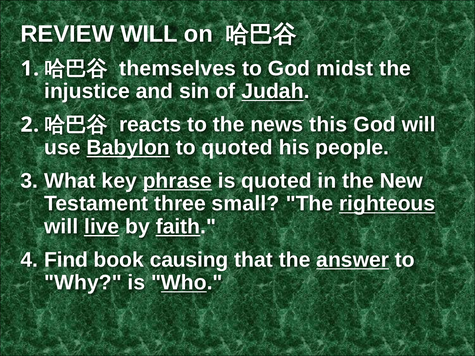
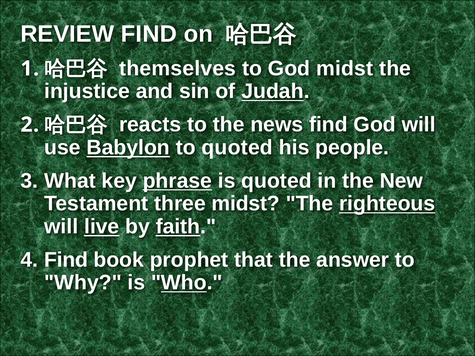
REVIEW WILL: WILL -> FIND (149, 34)
news this: this -> find (328, 125)
three small: small -> midst (246, 204)
causing: causing -> prophet (189, 260)
answer underline: present -> none (353, 260)
